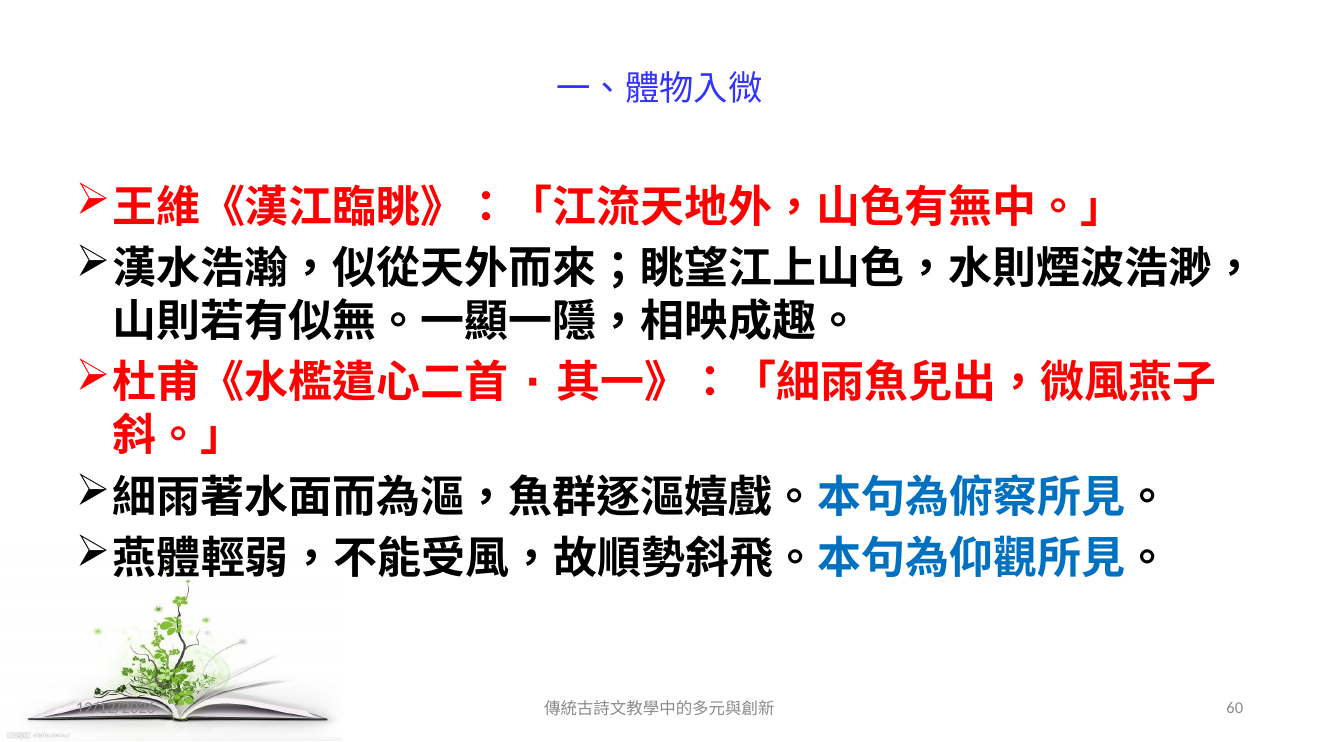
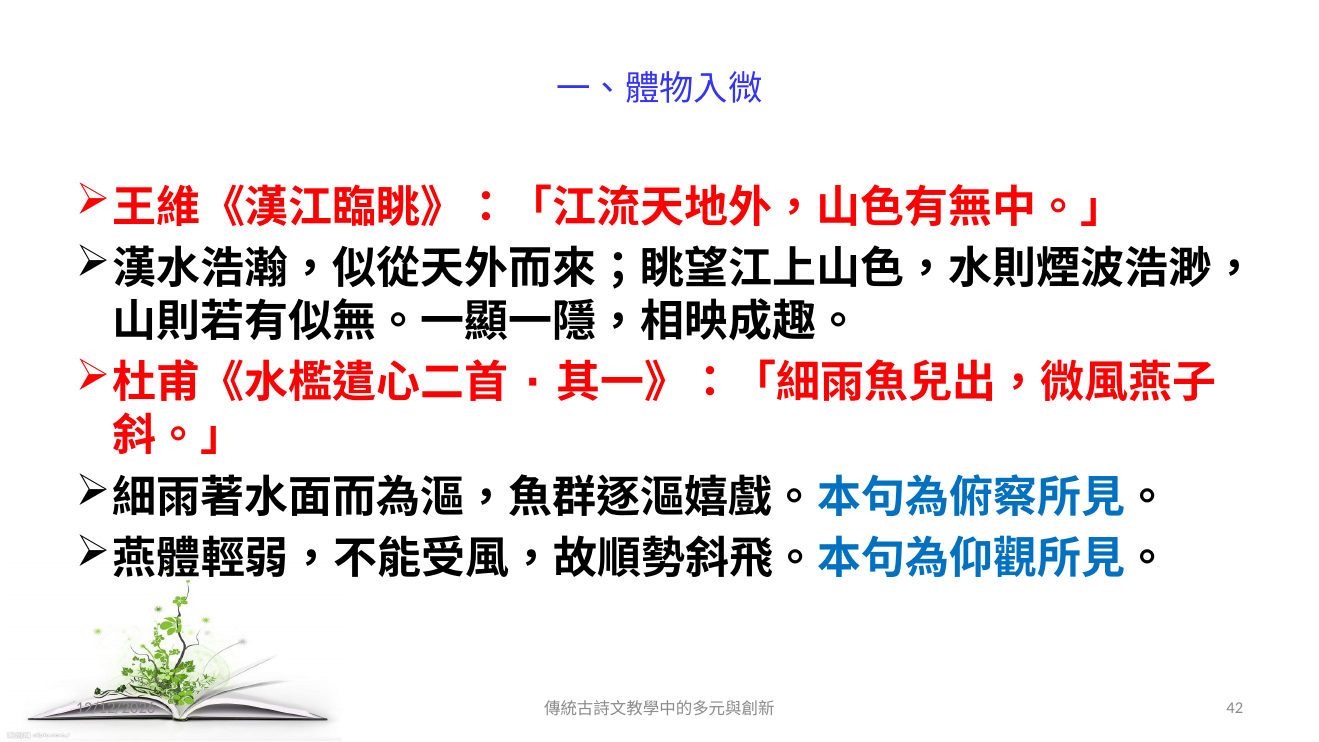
60: 60 -> 42 (1235, 708)
